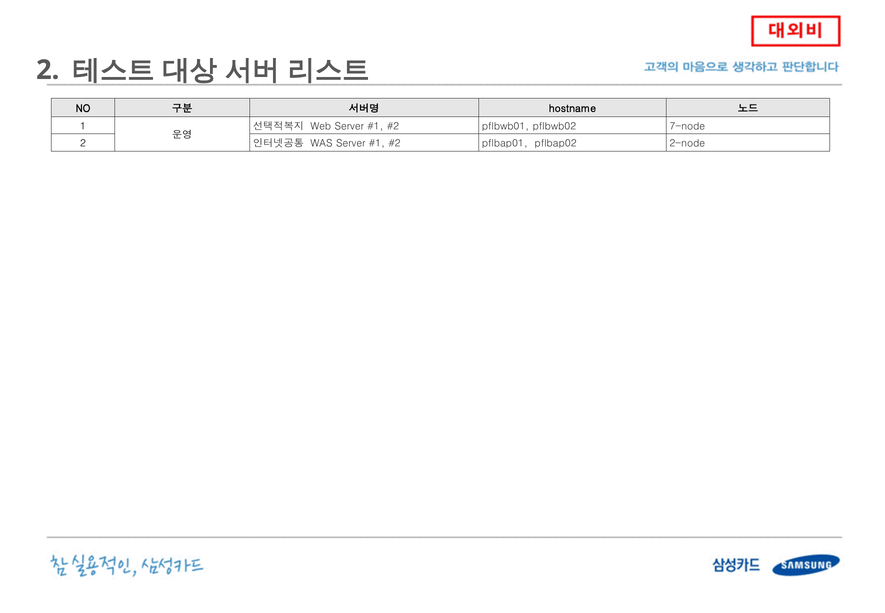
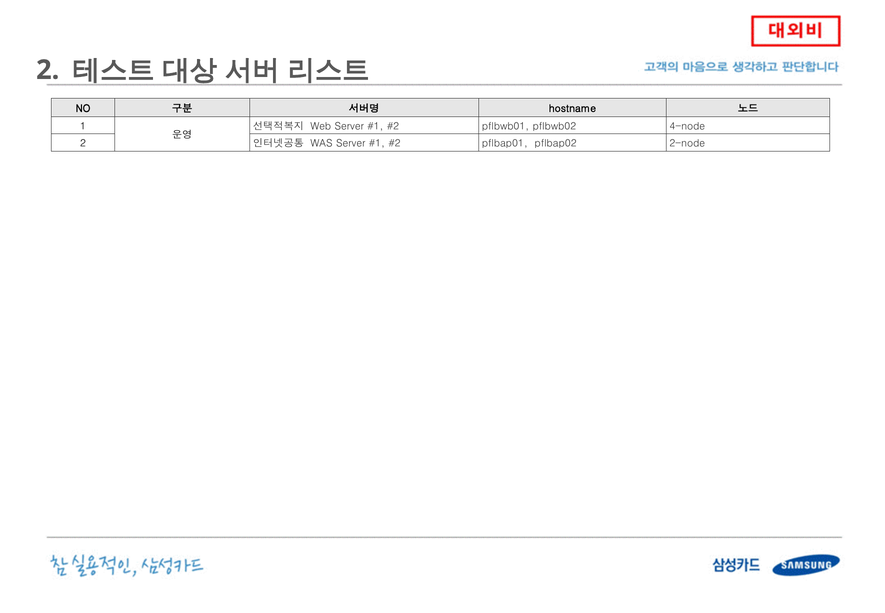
7-node: 7-node -> 4-node (687, 126)
